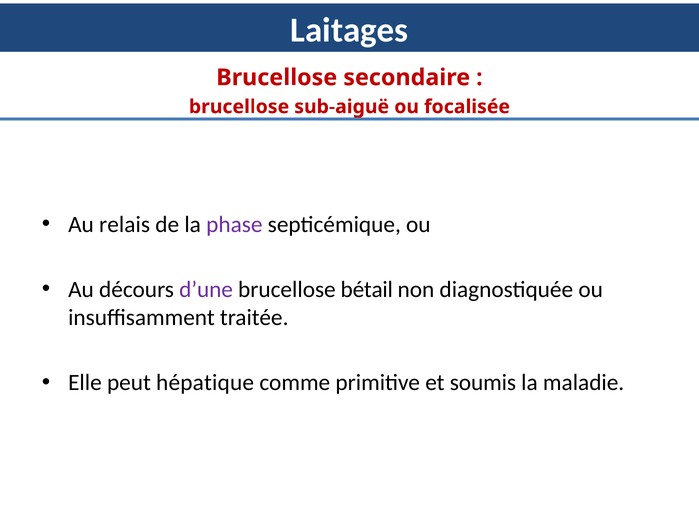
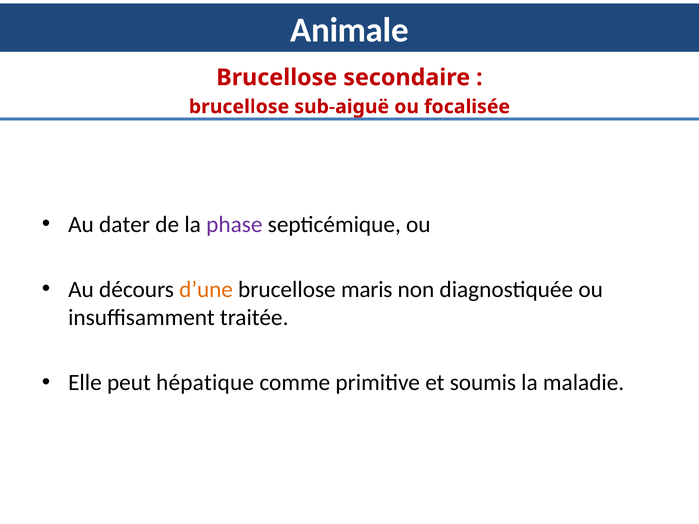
Laitages: Laitages -> Animale (350, 30)
relais: relais -> dater (125, 224)
d’une colour: purple -> orange (206, 290)
bétail: bétail -> maris (367, 290)
